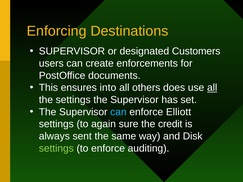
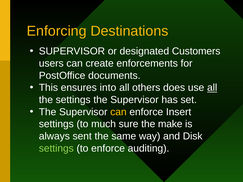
can colour: light blue -> yellow (118, 112)
Elliott: Elliott -> Insert (179, 112)
again: again -> much (104, 124)
credit: credit -> make (170, 124)
